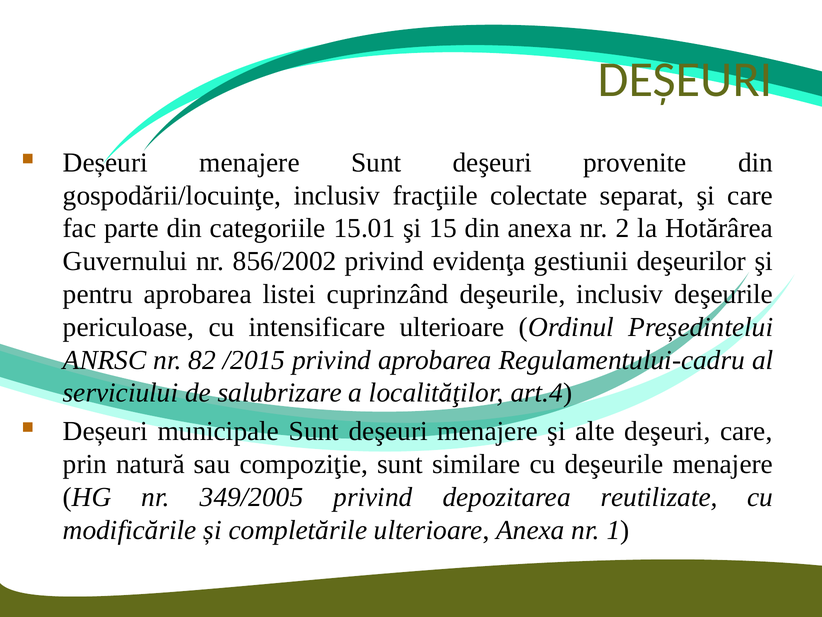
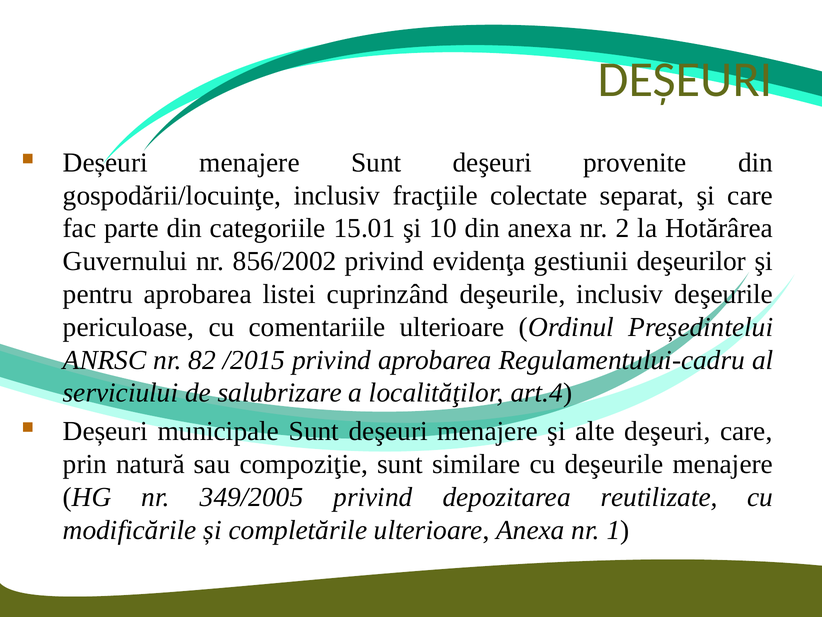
15: 15 -> 10 (443, 228)
intensificare: intensificare -> comentariile (317, 327)
